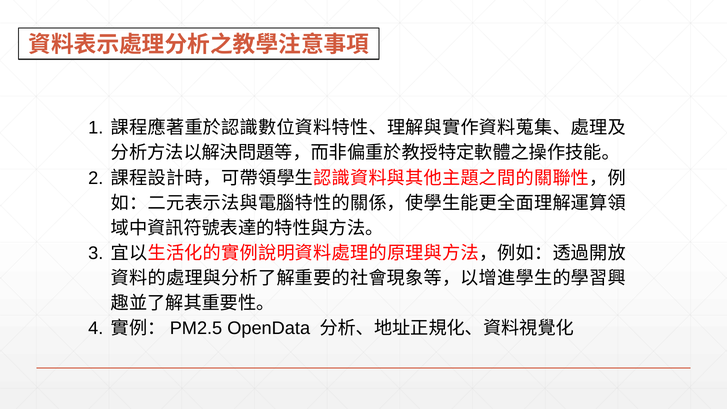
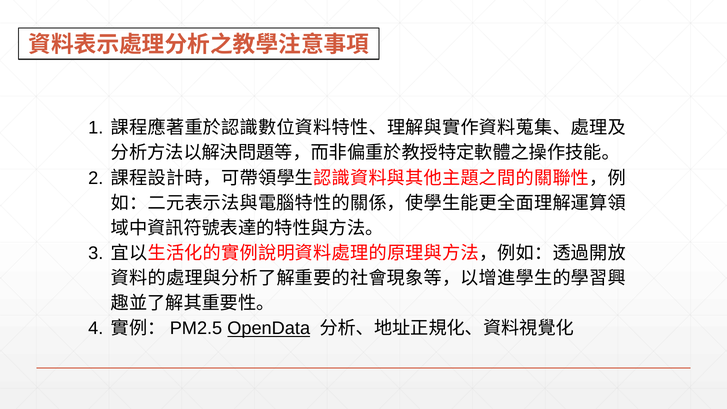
OpenData underline: none -> present (269, 328)
